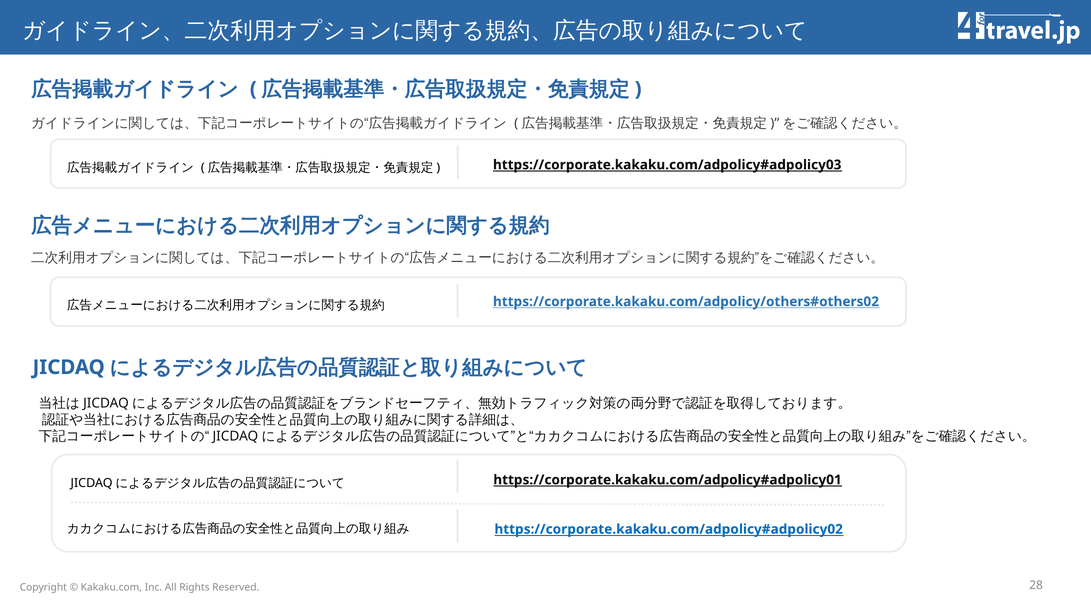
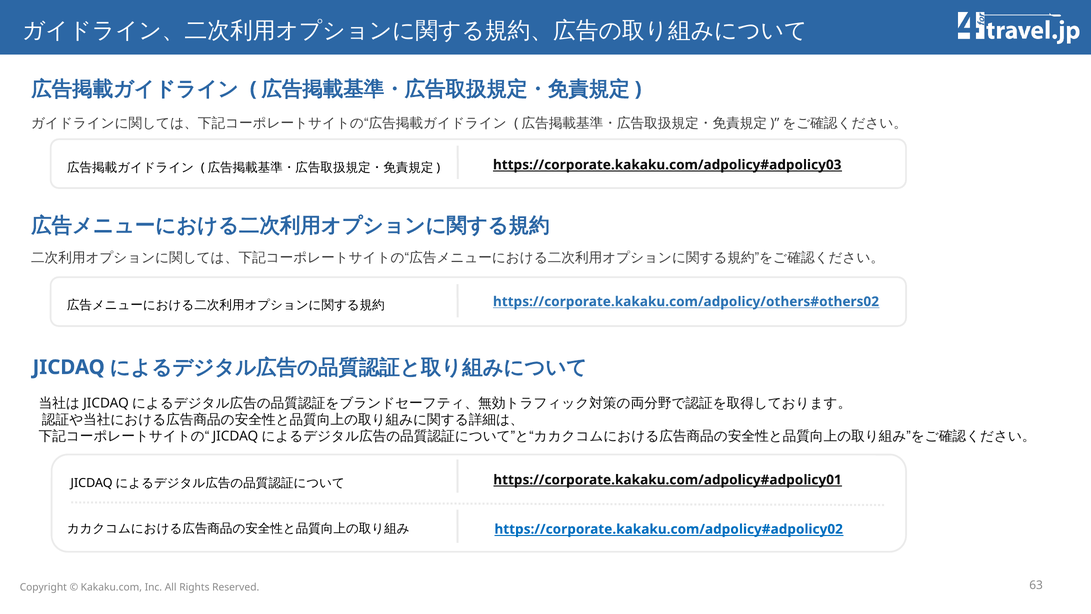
28: 28 -> 63 (1036, 585)
